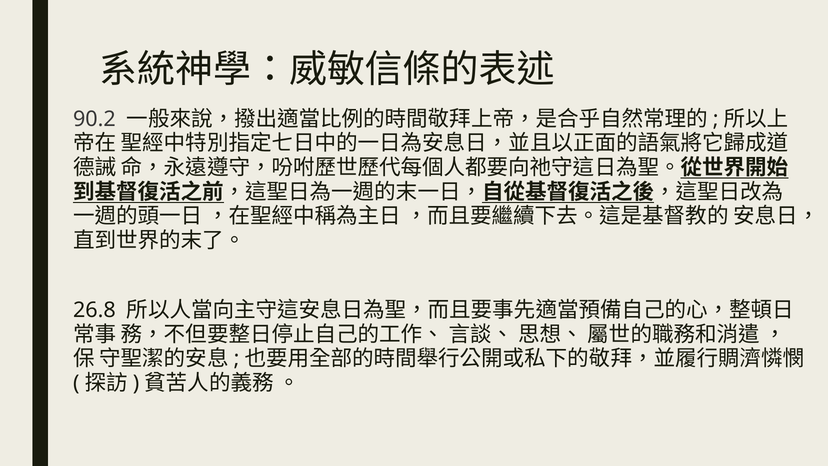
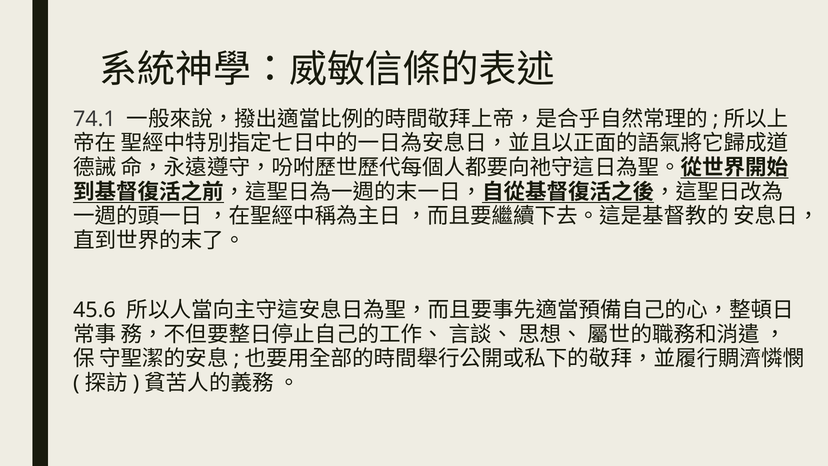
90.2: 90.2 -> 74.1 (94, 119)
26.8: 26.8 -> 45.6 (94, 310)
